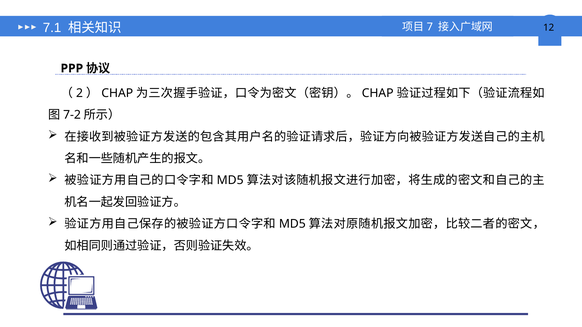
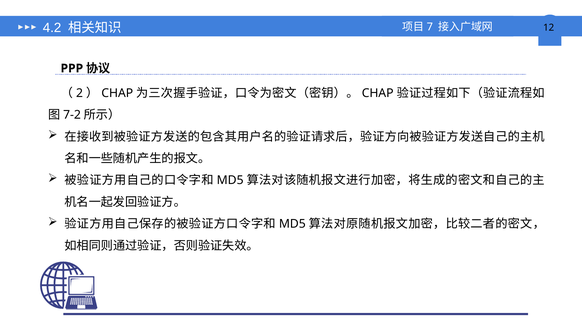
7.1: 7.1 -> 4.2 (52, 28)
